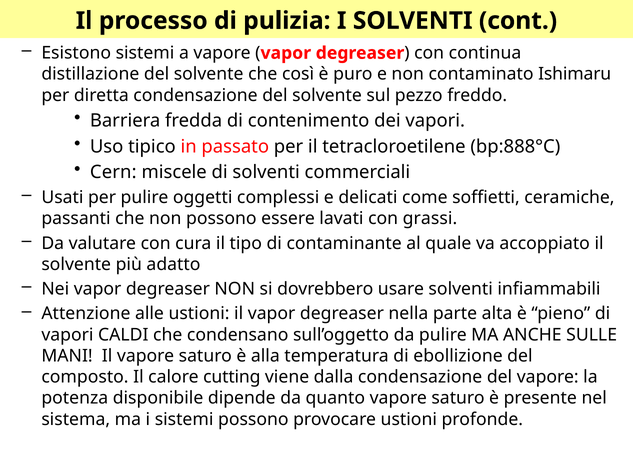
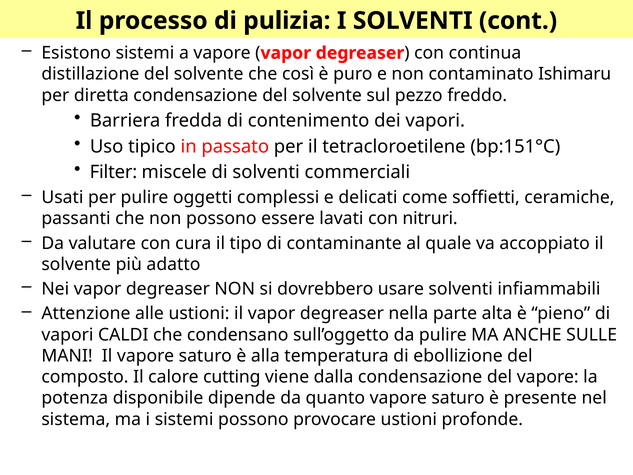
bp:888°C: bp:888°C -> bp:151°C (515, 146)
Cern: Cern -> Filter (113, 172)
grassi: grassi -> nitruri (430, 218)
